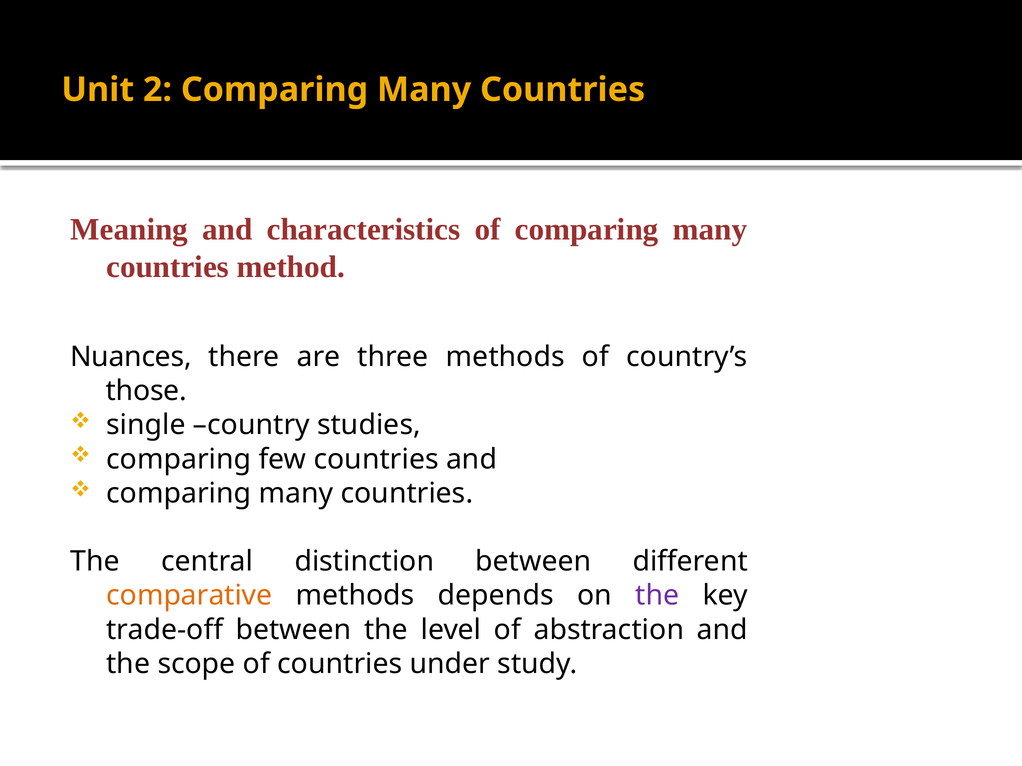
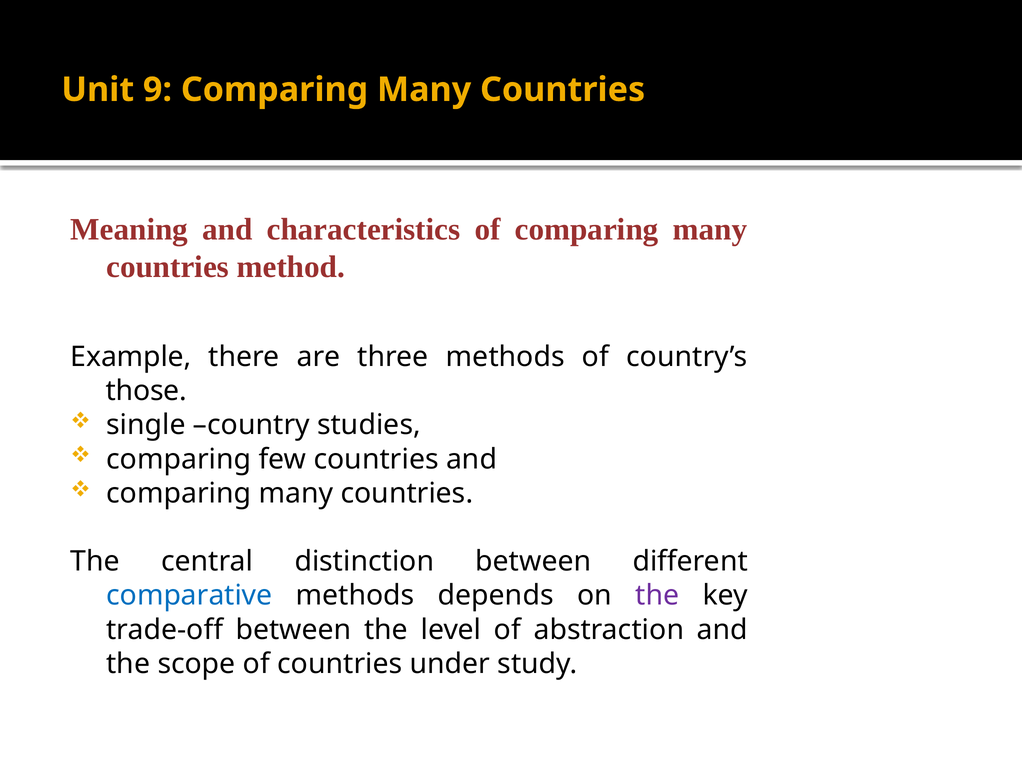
2: 2 -> 9 (157, 90)
Nuances: Nuances -> Example (131, 357)
comparative colour: orange -> blue (189, 596)
